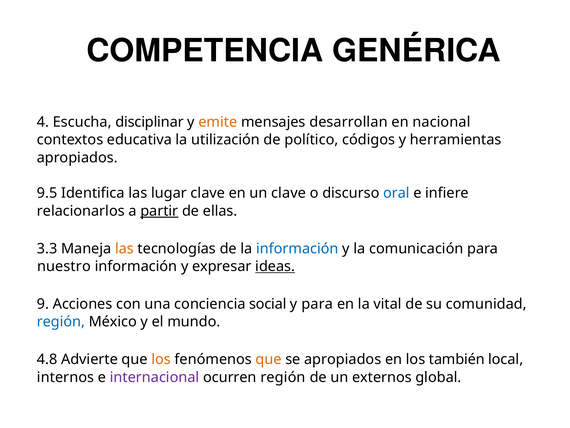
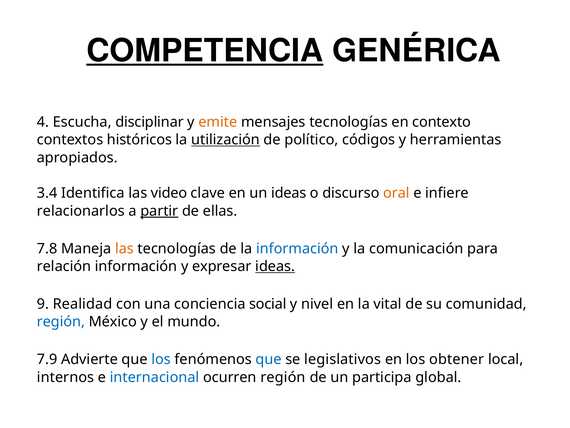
COMPETENCIA underline: none -> present (205, 51)
mensajes desarrollan: desarrollan -> tecnologías (349, 122)
nacional: nacional -> contexto (442, 122)
educativa: educativa -> históricos (139, 140)
utilización underline: none -> present (226, 140)
9.5: 9.5 -> 3.4 (47, 193)
lugar: lugar -> video (169, 193)
un clave: clave -> ideas (289, 193)
oral colour: blue -> orange (396, 193)
3.3: 3.3 -> 7.8 (47, 248)
nuestro: nuestro -> relación (64, 266)
Acciones: Acciones -> Realidad (83, 304)
y para: para -> nivel (317, 304)
4.8: 4.8 -> 7.9 (47, 359)
los colour: orange -> blue (161, 359)
que colour: orange -> blue (269, 359)
se apropiados: apropiados -> legislativos (343, 359)
también: también -> obtener (457, 359)
internacional colour: purple -> blue (155, 377)
externos: externos -> participa (382, 377)
